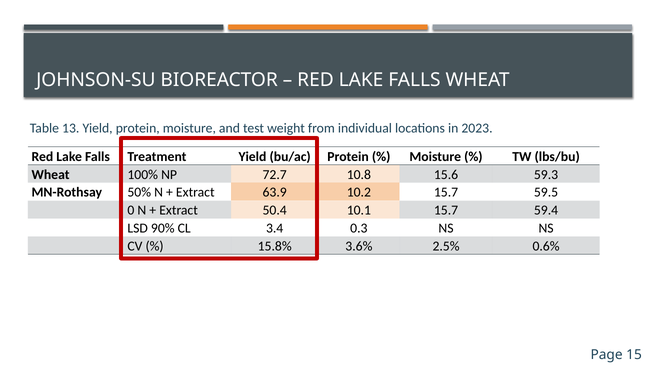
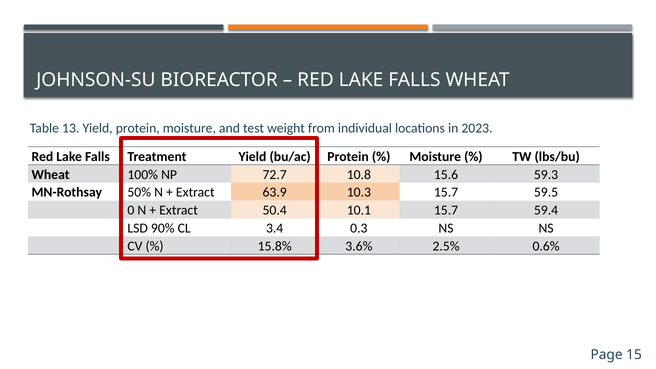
10.2: 10.2 -> 10.3 (359, 192)
